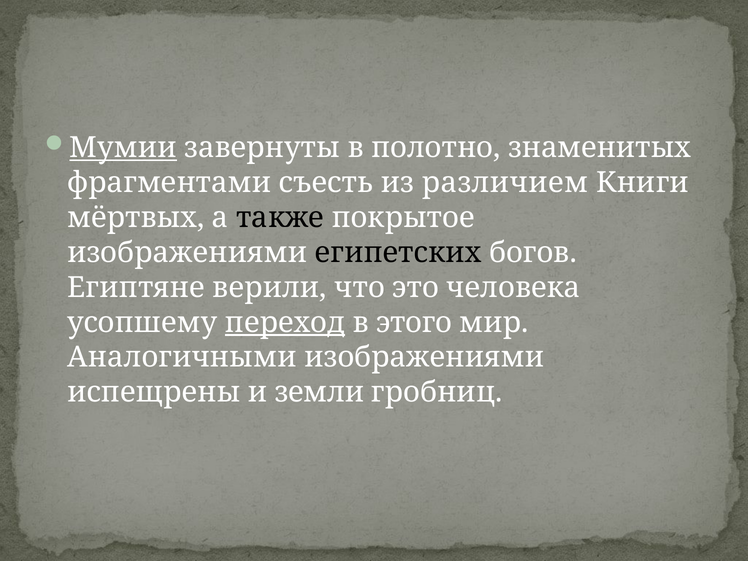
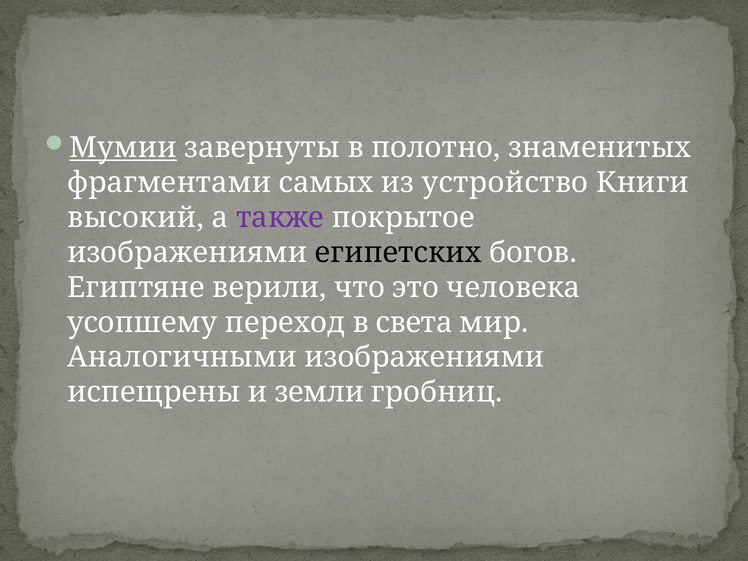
съесть: съесть -> самых (326, 183)
различием: различием -> устройство (505, 183)
мёртвых: мёртвых -> высокий (136, 218)
также colour: black -> purple (280, 218)
переход underline: present -> none (285, 322)
этого: этого -> света (414, 322)
